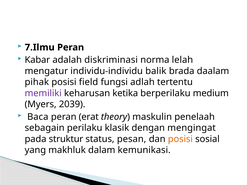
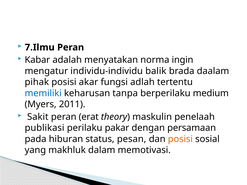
diskriminasi: diskriminasi -> menyatakan (111, 60)
lelah: lelah -> ingin (183, 60)
field: field -> akar (89, 82)
memiliki colour: purple -> blue (43, 93)
ketika: ketika -> tanpa (125, 93)
2039: 2039 -> 2011 (72, 104)
Baca: Baca -> Sakit (38, 117)
sebagain: sebagain -> publikasi (45, 128)
klasik: klasik -> pakar (117, 128)
mengingat: mengingat -> persamaan (192, 128)
struktur: struktur -> hiburan (66, 139)
kemunikasi: kemunikasi -> memotivasi (144, 150)
